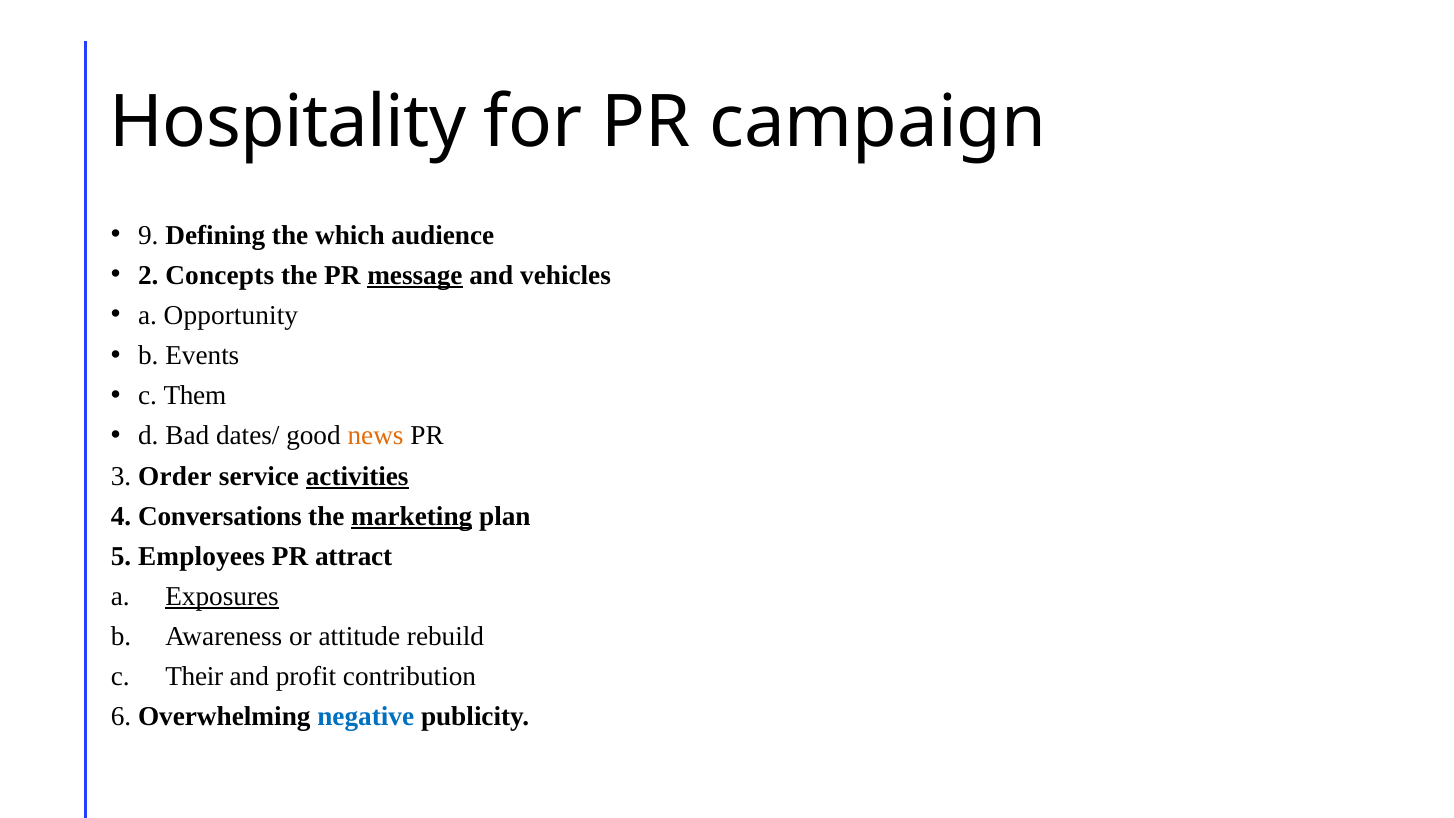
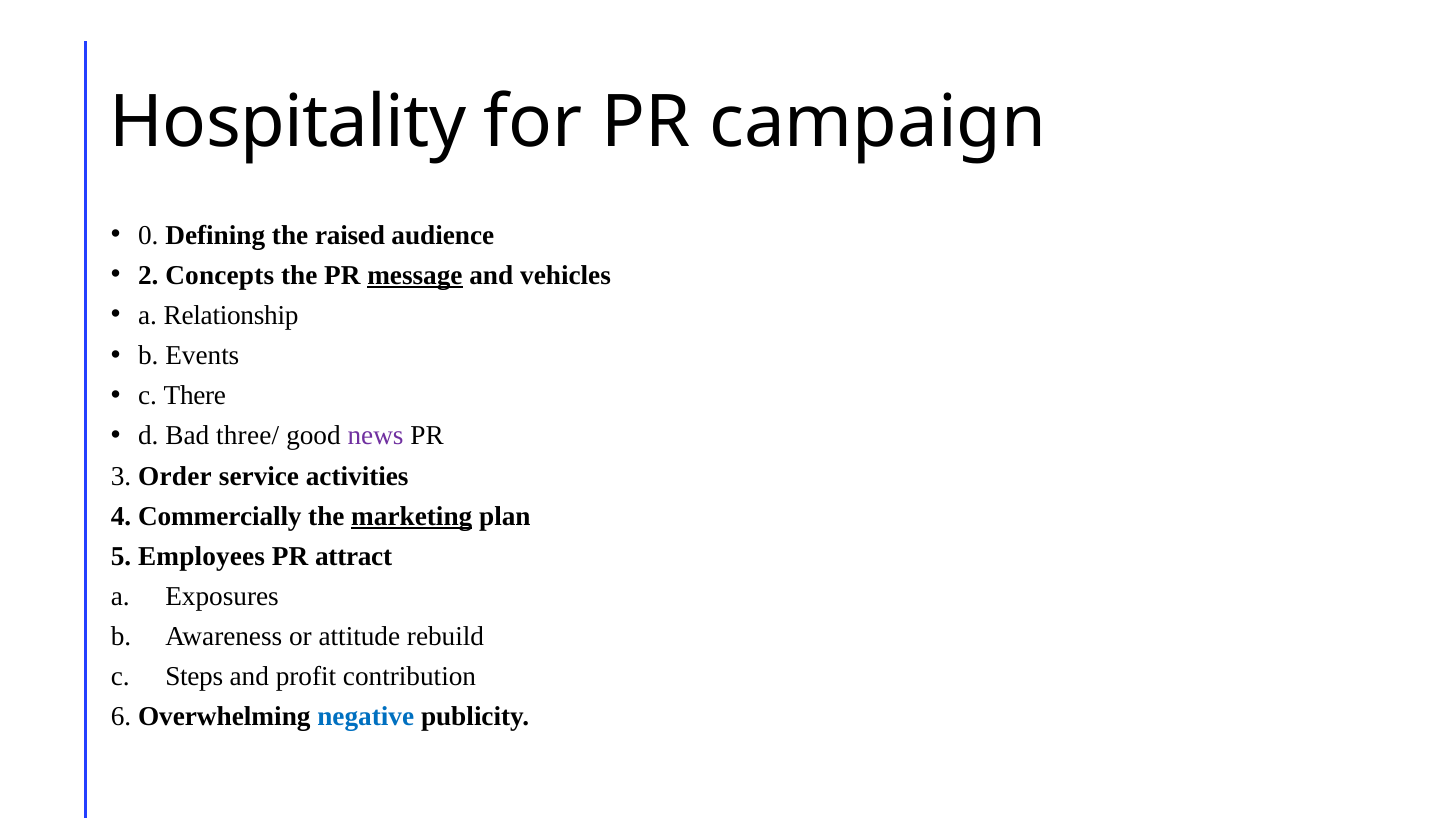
9: 9 -> 0 (148, 235)
which: which -> raised (350, 235)
Opportunity: Opportunity -> Relationship (231, 316)
Them: Them -> There (195, 396)
dates/: dates/ -> three/ (248, 436)
news colour: orange -> purple (376, 436)
activities underline: present -> none (357, 476)
Conversations: Conversations -> Commercially (220, 516)
Exposures underline: present -> none (222, 596)
Their: Their -> Steps (194, 676)
